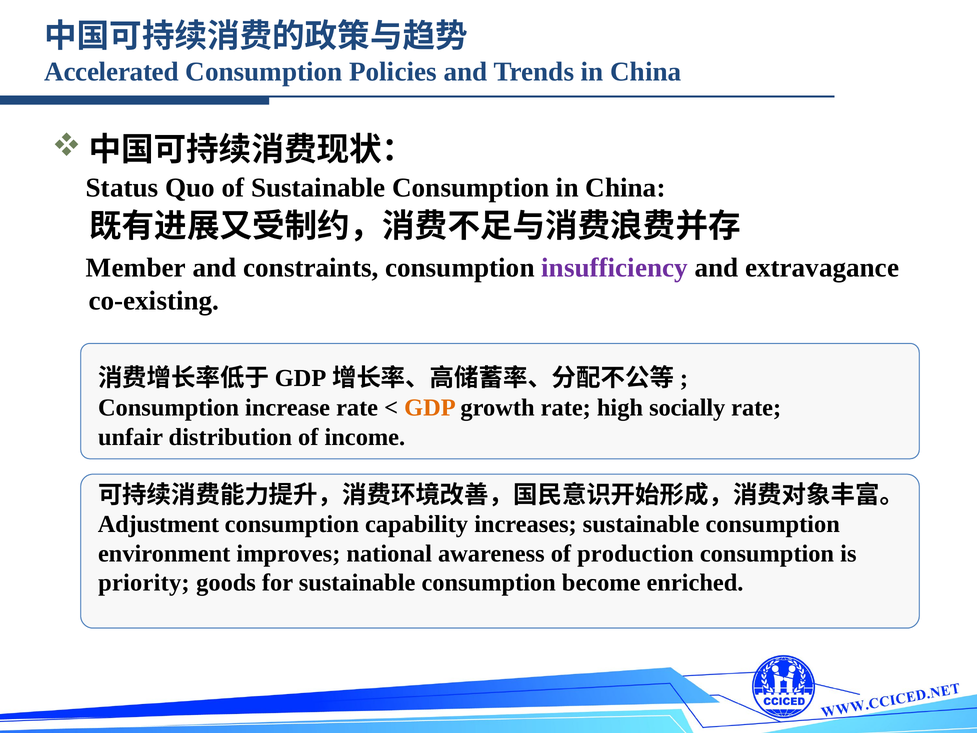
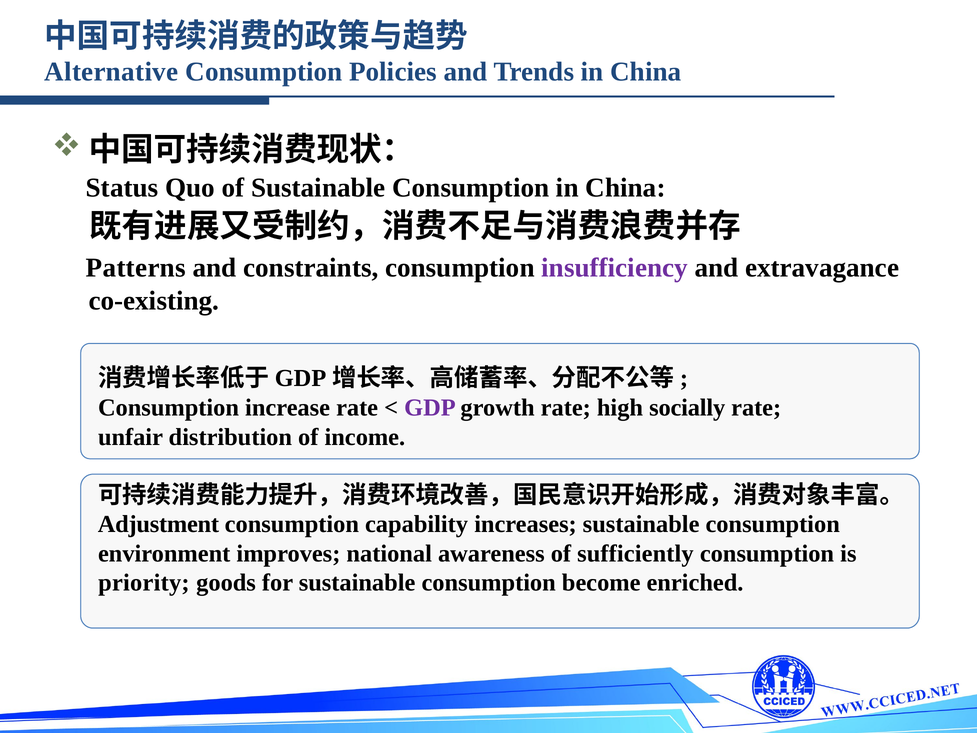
Accelerated: Accelerated -> Alternative (111, 72)
Member: Member -> Patterns (136, 268)
GDP colour: orange -> purple (430, 408)
production: production -> sufficiently (635, 553)
